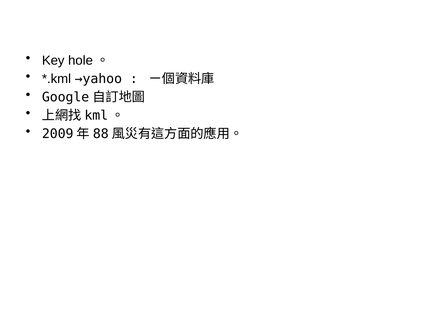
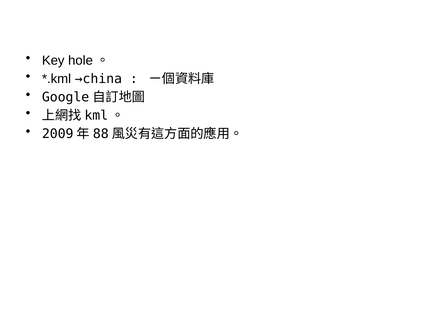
→yahoo: →yahoo -> →china (98, 79)
